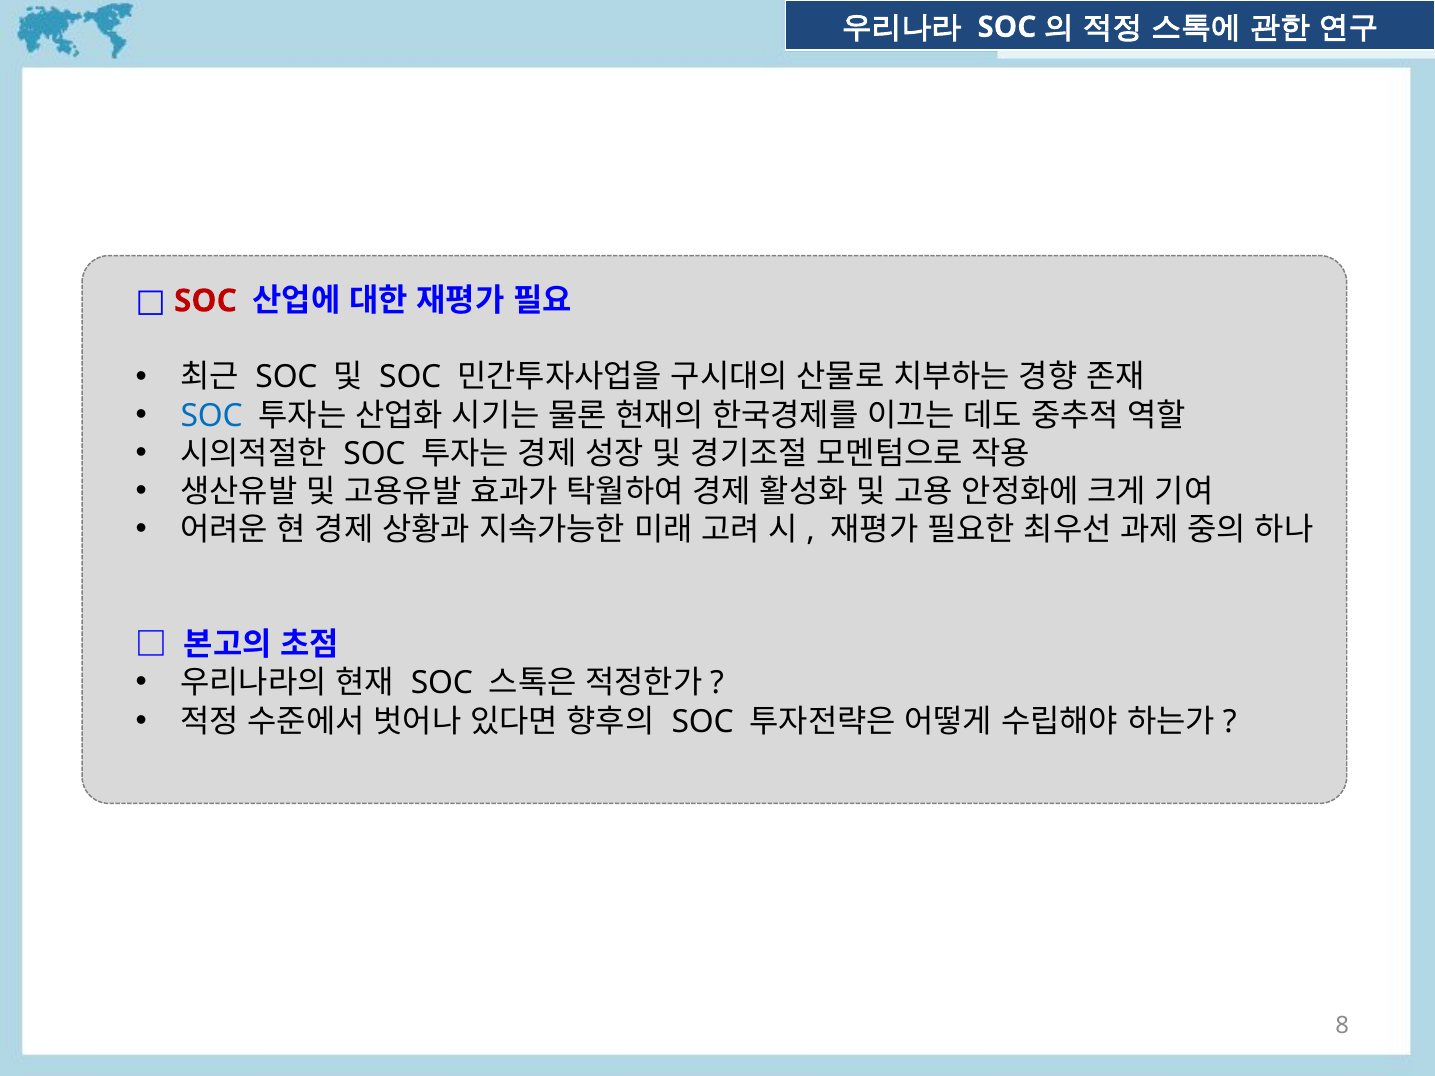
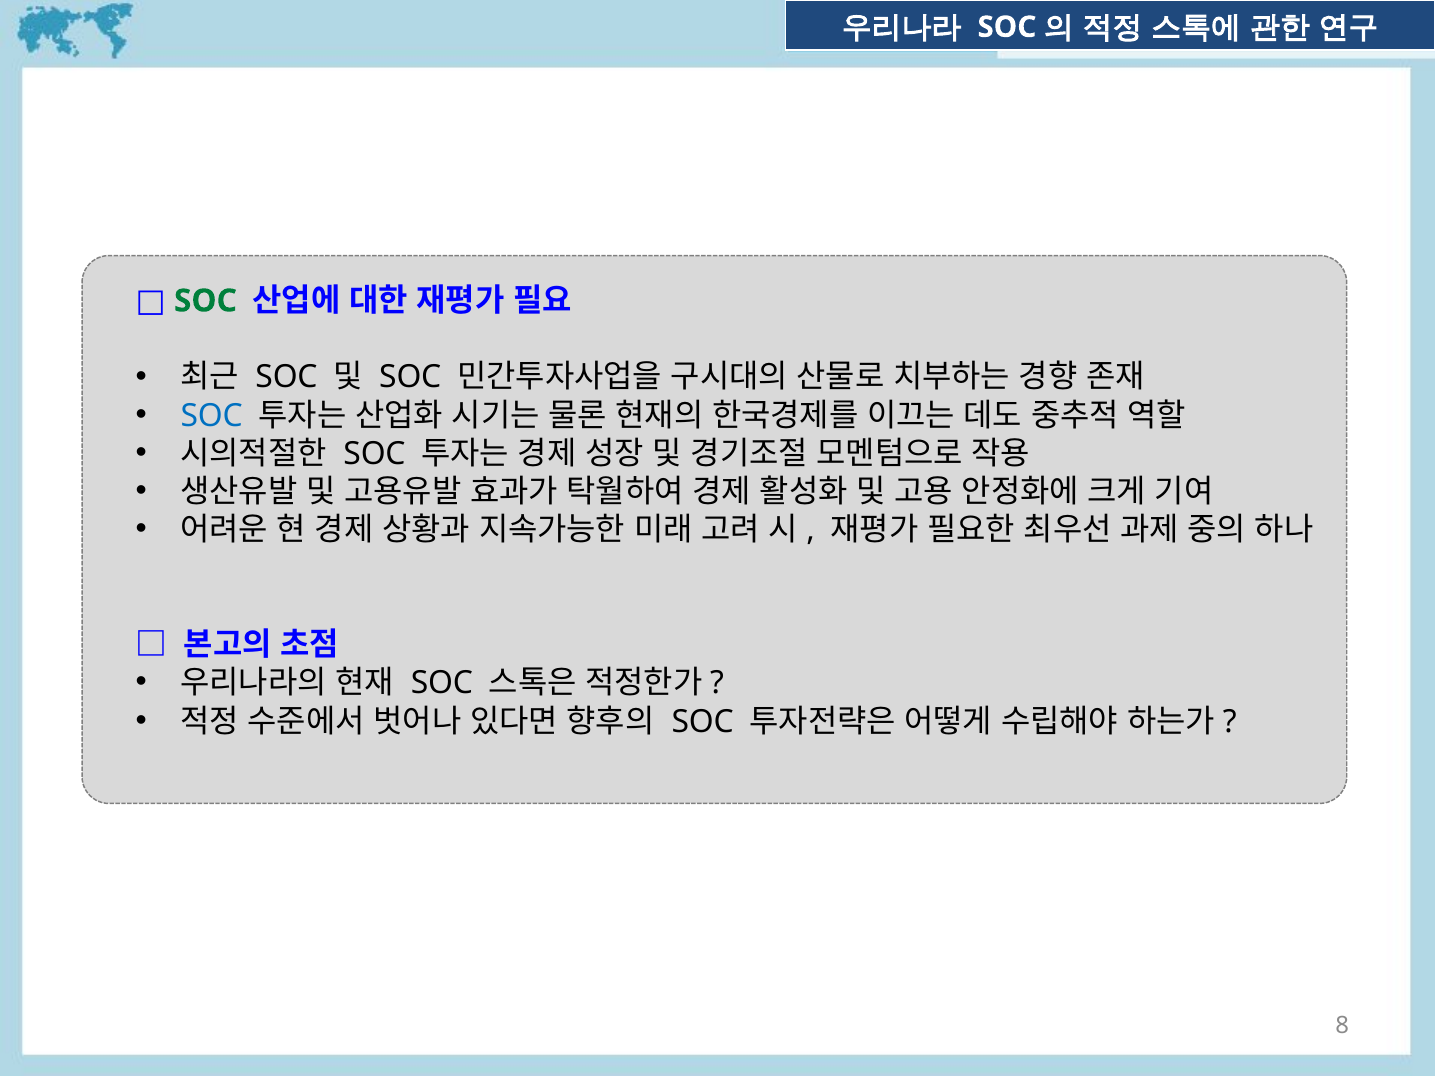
SOC colour: red -> green (205, 301)
